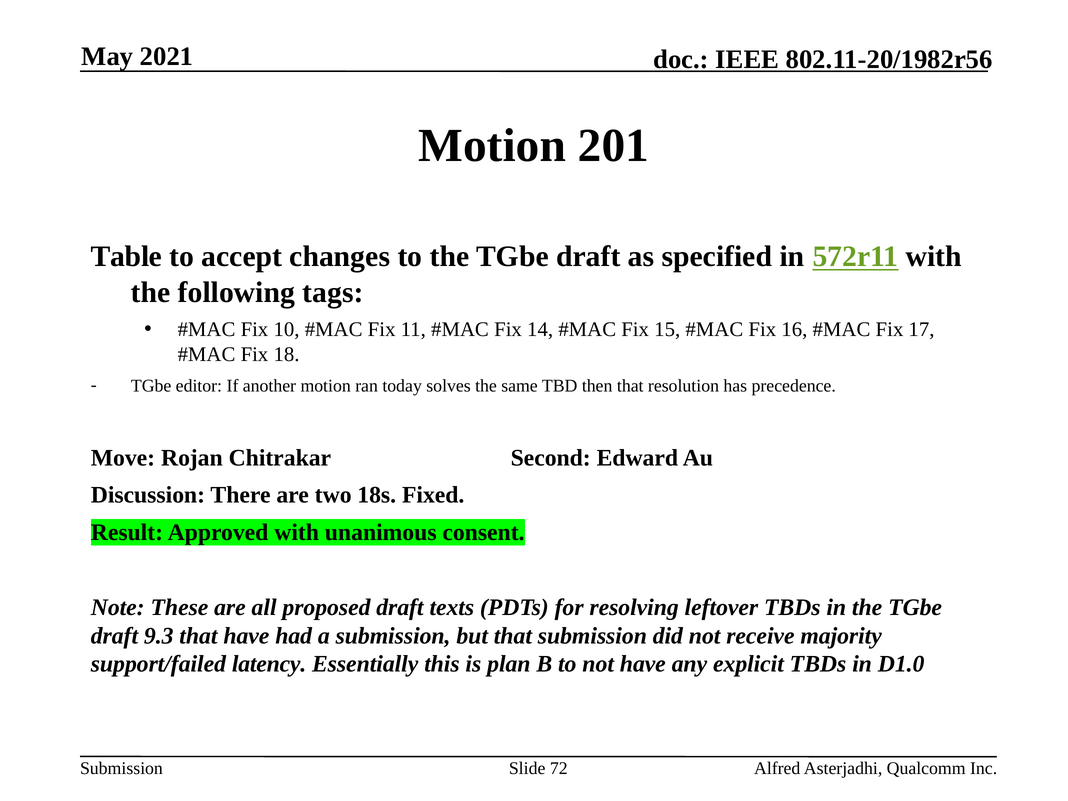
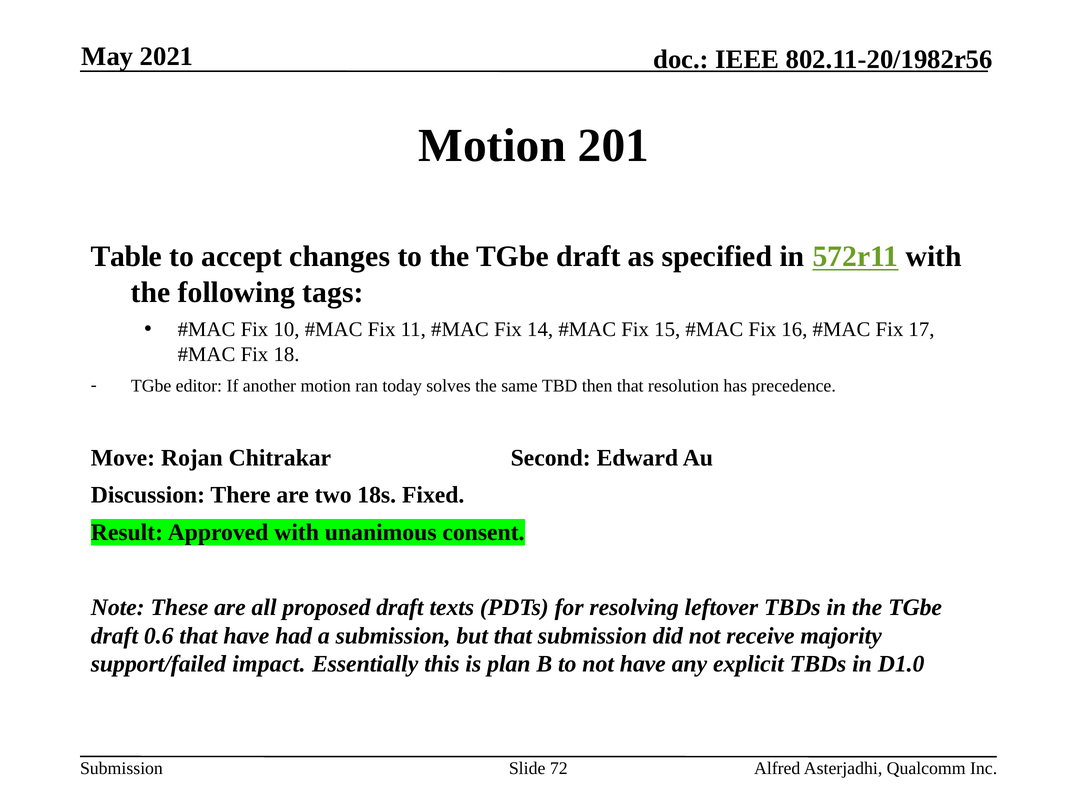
9.3: 9.3 -> 0.6 (159, 636)
latency: latency -> impact (269, 664)
